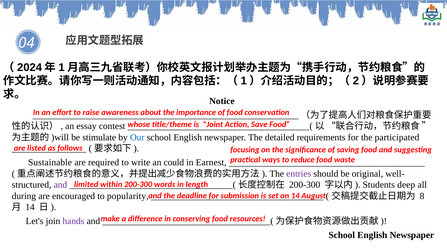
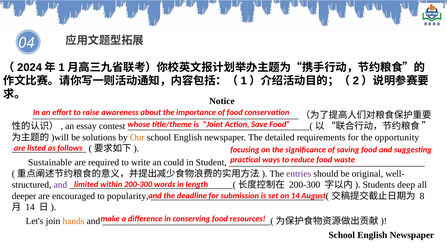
stimulate: stimulate -> solutions (99, 138)
Our colour: blue -> orange (137, 138)
participated: participated -> opportunity (397, 138)
Earnest: Earnest -> Student (211, 163)
during: during -> deeper (24, 196)
hands colour: purple -> orange (73, 221)
